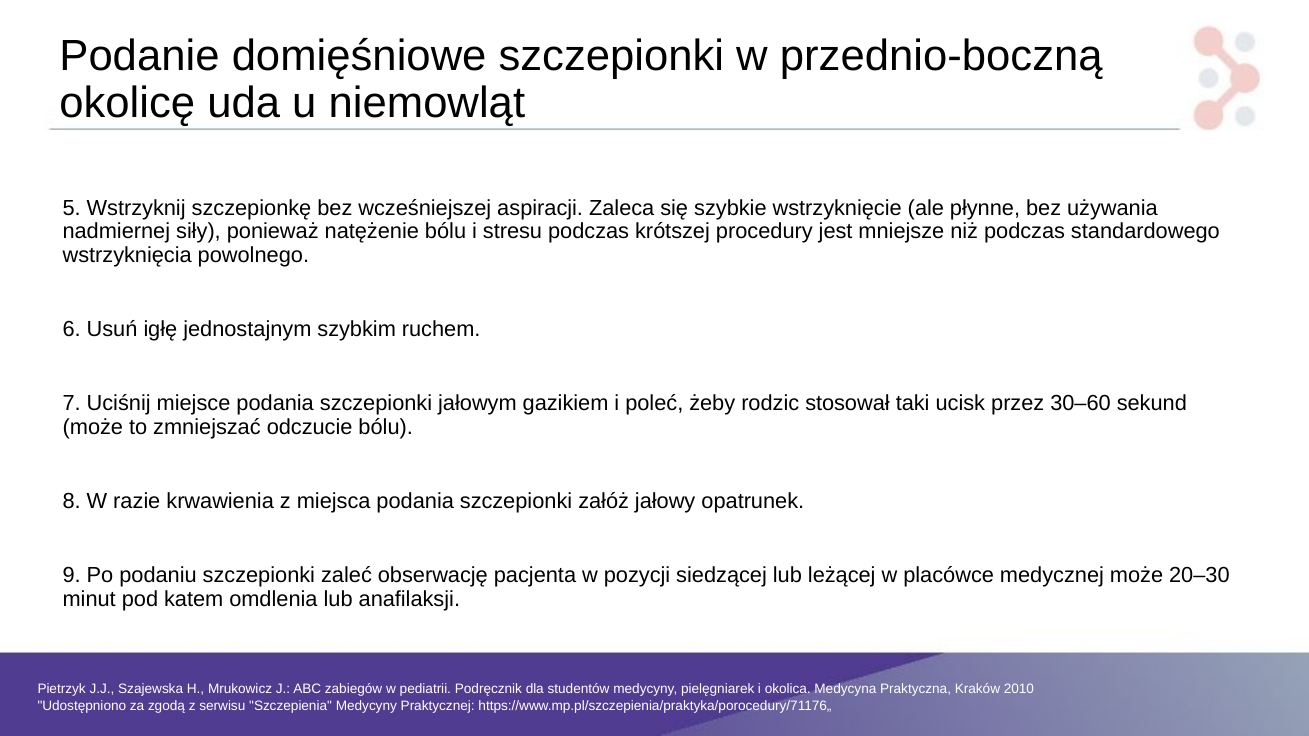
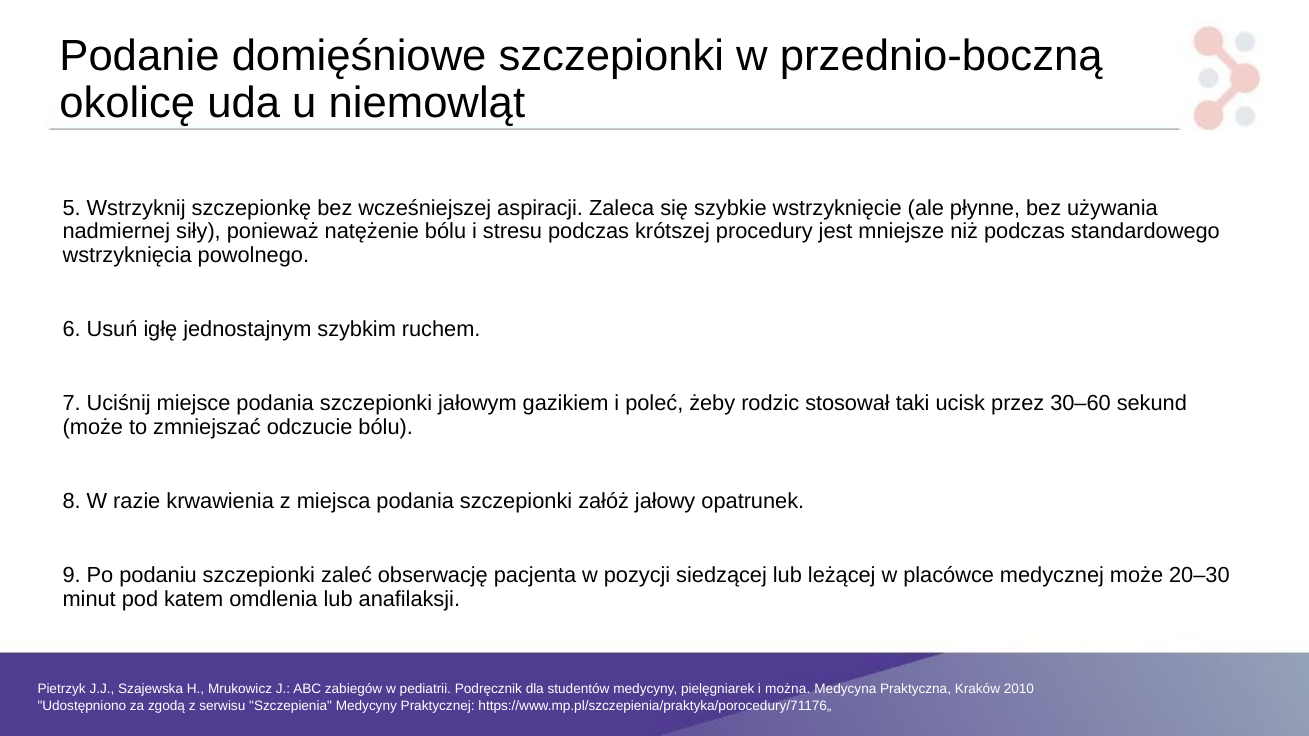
okolica: okolica -> można (788, 690)
